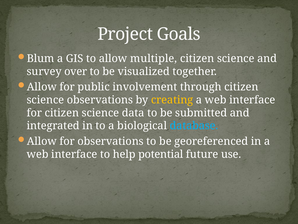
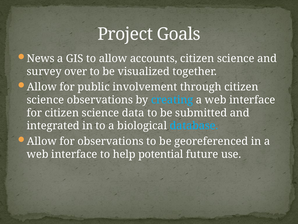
Blum: Blum -> News (41, 58)
multiple: multiple -> accounts (154, 58)
creating colour: yellow -> light blue (172, 100)
